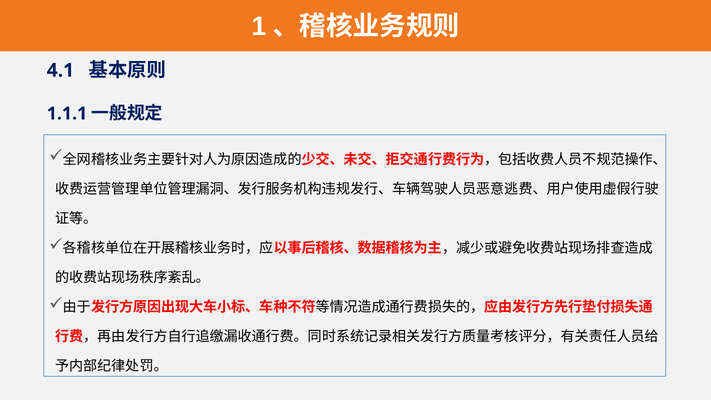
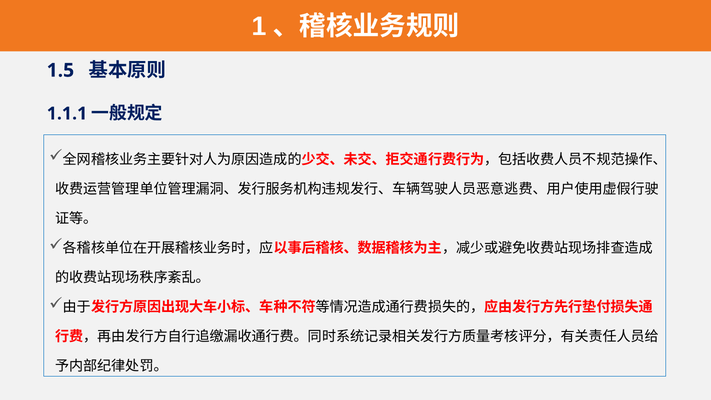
4.1: 4.1 -> 1.5 (60, 70)
